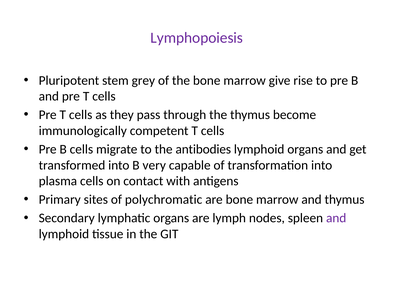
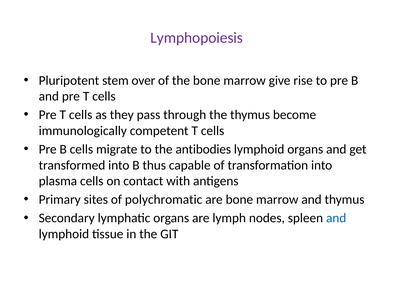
grey: grey -> over (143, 80)
very: very -> thus (154, 165)
and colour: purple -> blue (336, 218)
